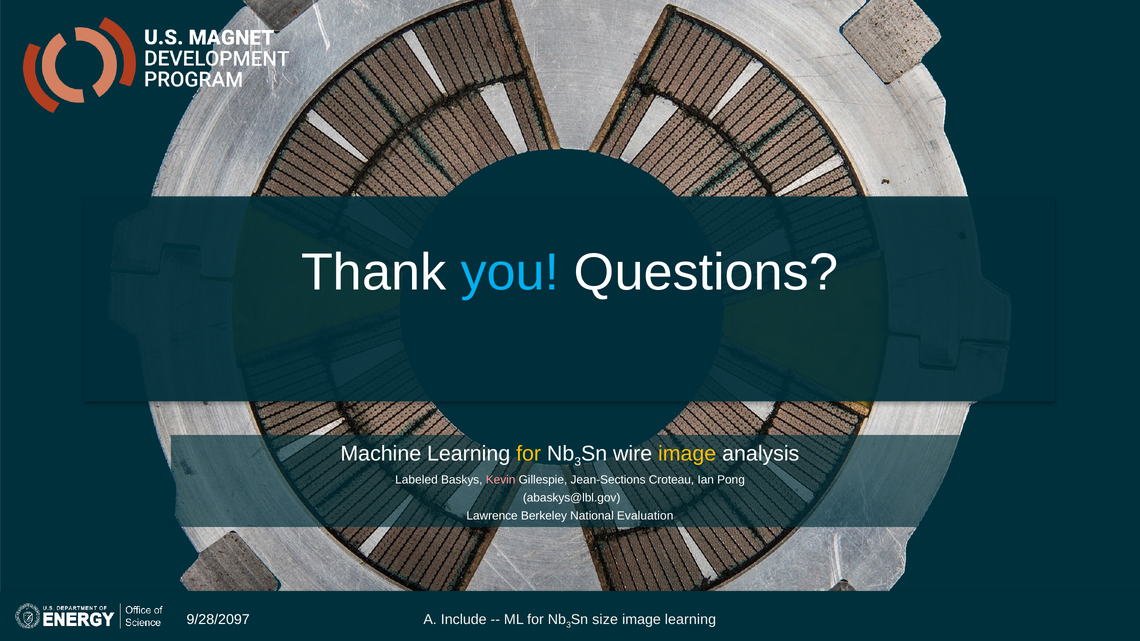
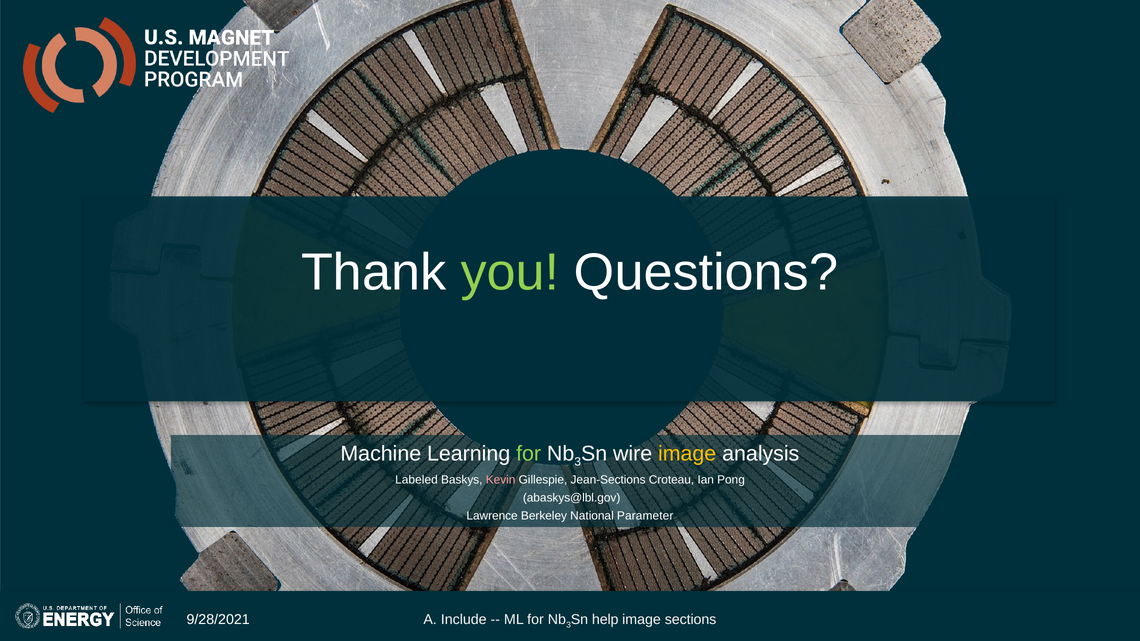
you colour: light blue -> light green (510, 273)
for colour: yellow -> light green (529, 454)
Evaluation: Evaluation -> Parameter (645, 516)
9/28/2097: 9/28/2097 -> 9/28/2021 (218, 620)
size: size -> help (605, 620)
image learning: learning -> sections (691, 620)
